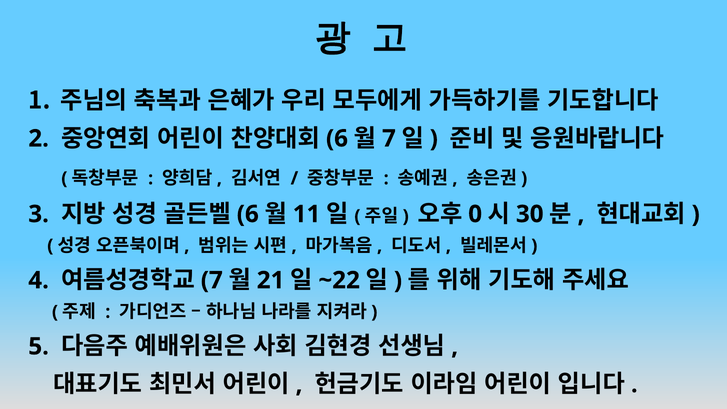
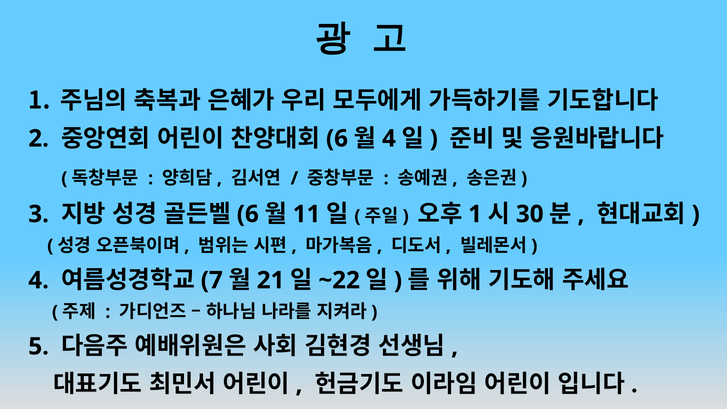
7: 7 -> 4 (389, 139)
0: 0 -> 1 (475, 214)
